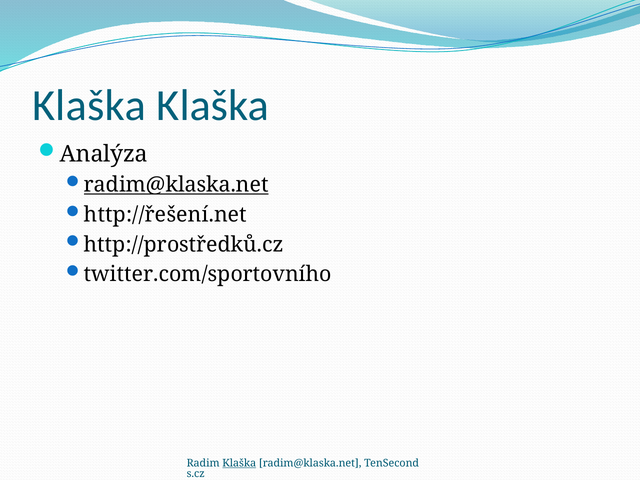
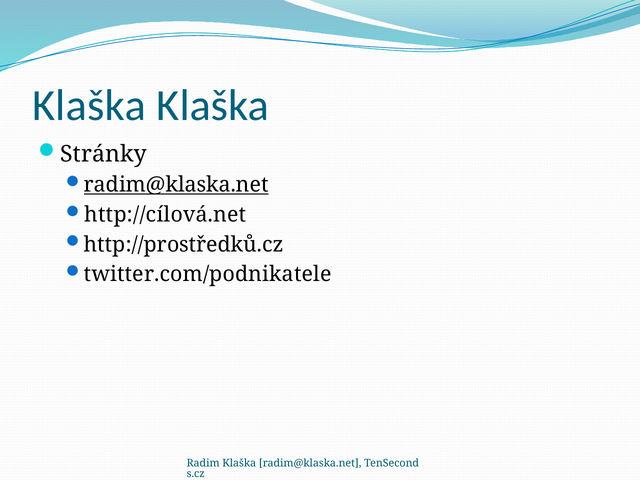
Analýza: Analýza -> Stránky (104, 154)
http://řešení.net: http://řešení.net -> http://cílová.net (165, 215)
twitter.com/sportovního: twitter.com/sportovního -> twitter.com/podnikatele (208, 274)
Klaška underline: present -> none (239, 463)
